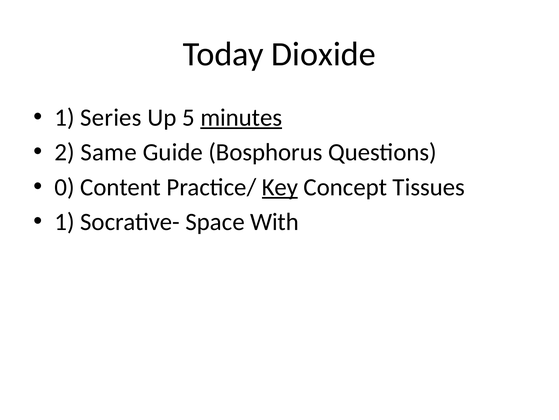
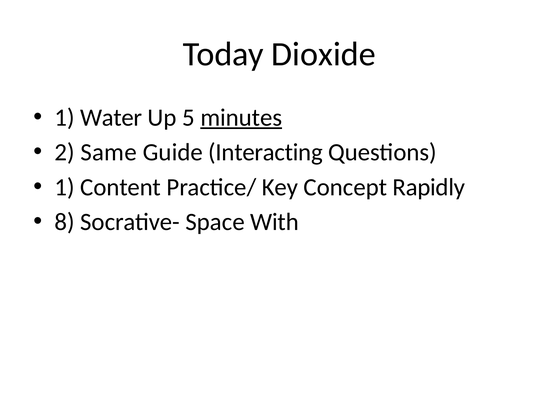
Series: Series -> Water (111, 117)
Bosphorus: Bosphorus -> Interacting (266, 152)
0: 0 -> 1 (65, 187)
Key underline: present -> none (280, 187)
Tissues: Tissues -> Rapidly (429, 187)
1: 1 -> 8 (65, 222)
